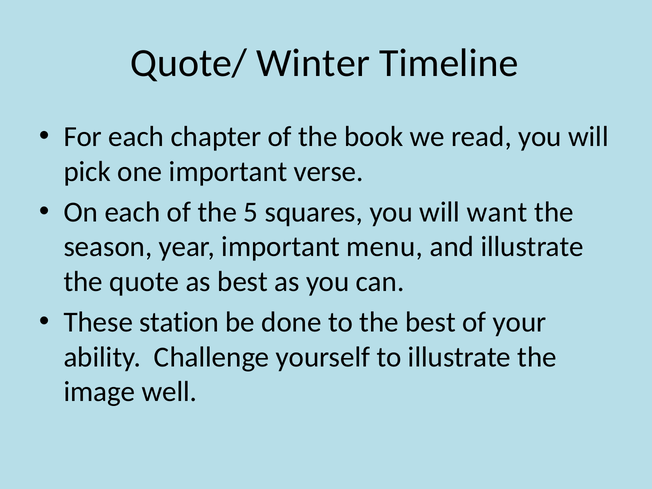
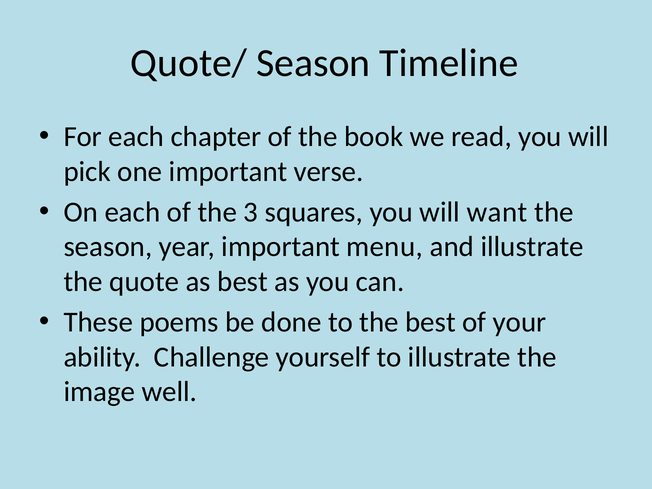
Quote/ Winter: Winter -> Season (313, 63)
5: 5 -> 3 (251, 212)
station: station -> poems (179, 322)
